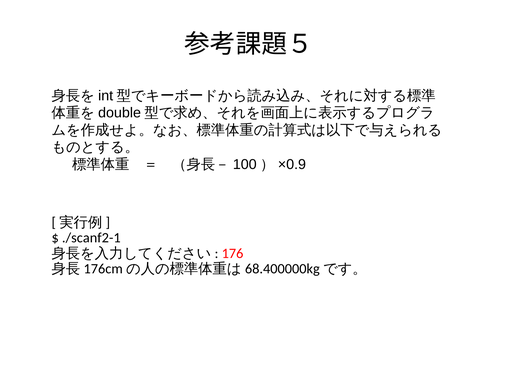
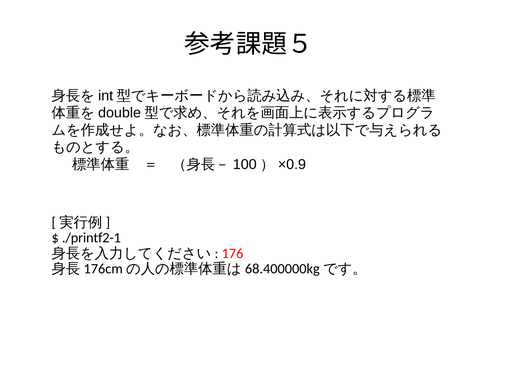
./scanf2-1: ./scanf2-1 -> ./printf2-1 (91, 238)
